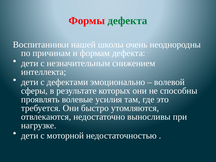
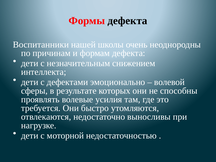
дефекта colour: green -> black (127, 21)
